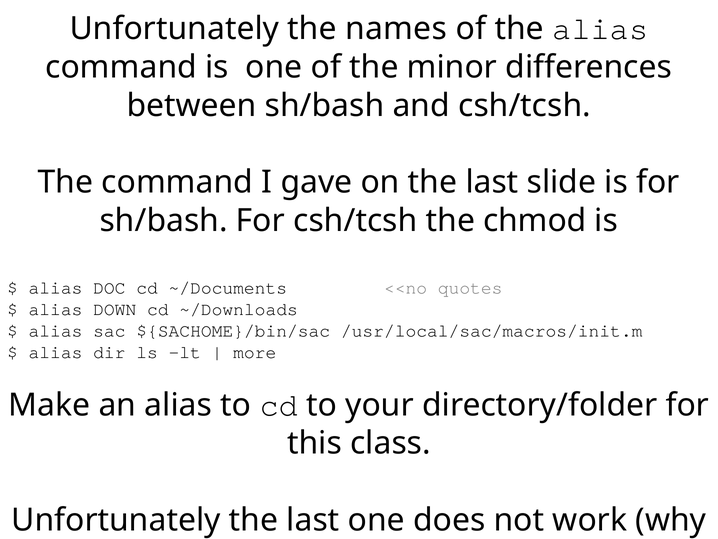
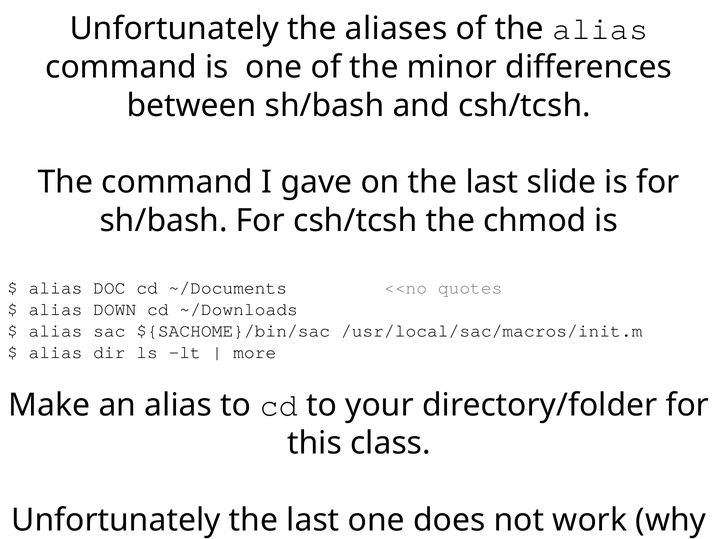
names: names -> aliases (396, 29)
